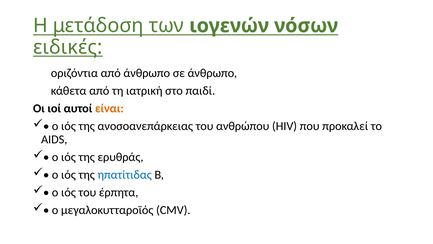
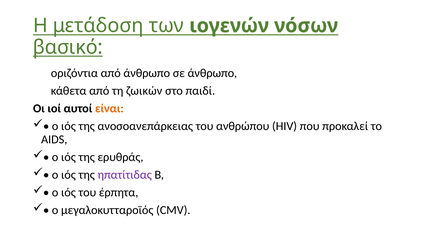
ειδικές: ειδικές -> βασικό (68, 47)
ιατρική: ιατρική -> ζωικών (144, 91)
ηπατίτιδας colour: blue -> purple (125, 175)
